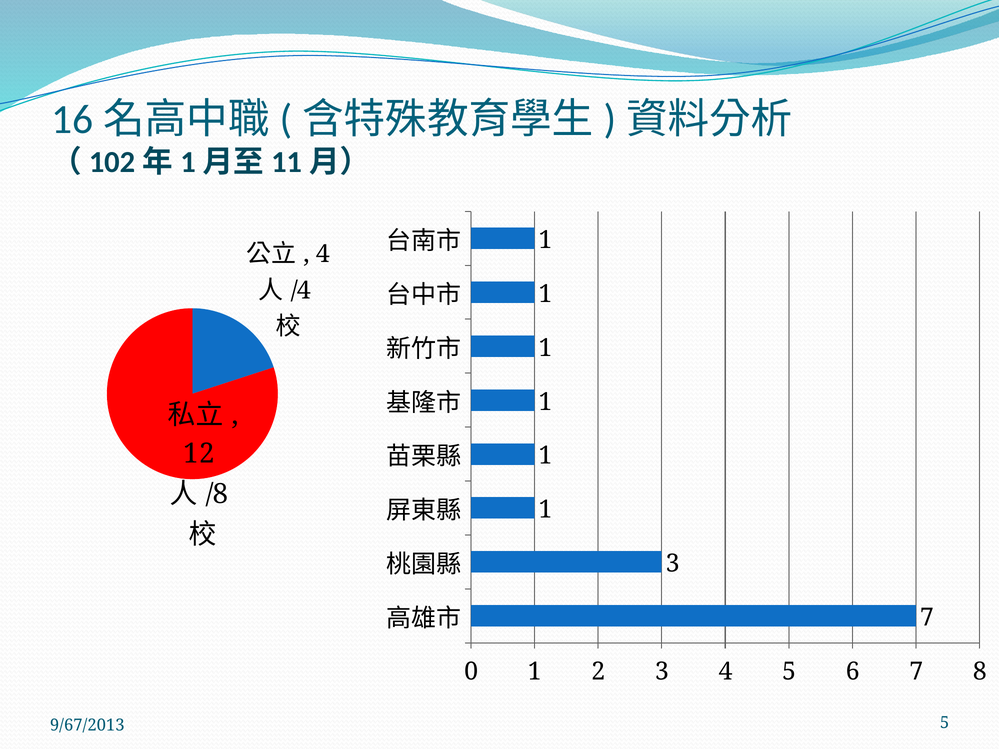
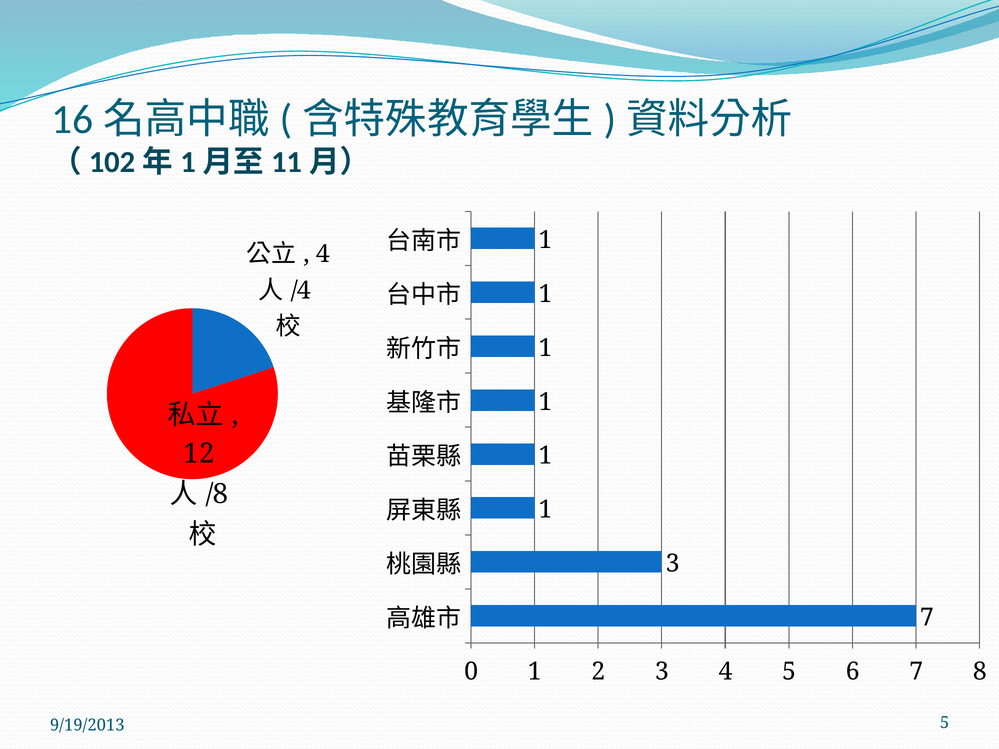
9/67/2013: 9/67/2013 -> 9/19/2013 (87, 725)
